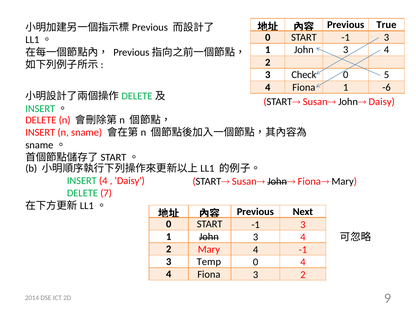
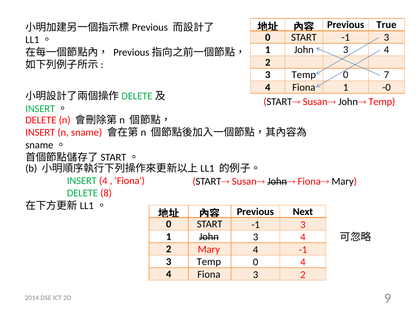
3 Check: Check -> Temp (304, 75)
5: 5 -> 7 (386, 75)
-6: -6 -> -0 (387, 87)
John Daisy: Daisy -> Temp (382, 102)
Daisy: Daisy -> Fiona (130, 181)
7: 7 -> 8 (106, 193)
